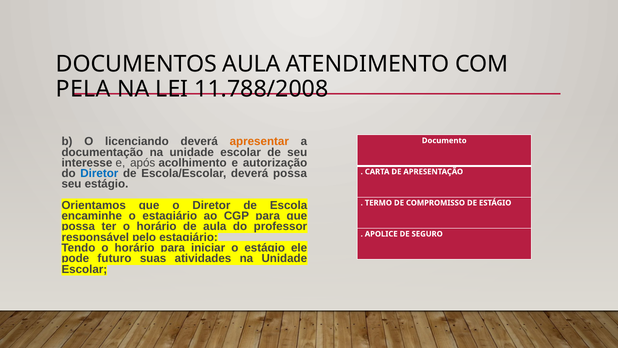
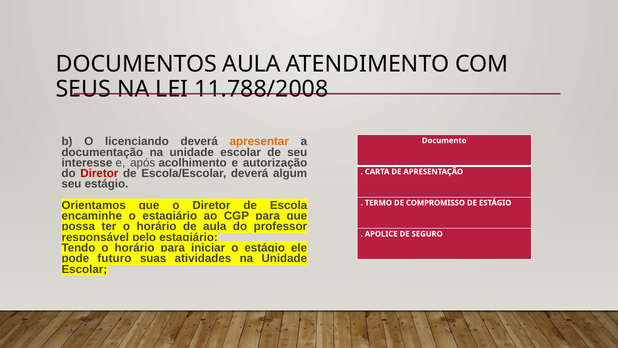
PELA: PELA -> SEUS (83, 89)
Diretor colour: blue -> red (99, 173)
deverá possa: possa -> algum (290, 173)
